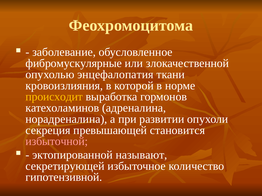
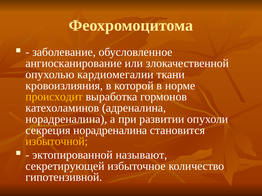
фибромускулярные: фибромускулярные -> ангиосканирование (74, 63)
энцефалопатия: энцефалопатия -> кардиомегалии (115, 75)
секреция превышающей: превышающей -> норадреналина (110, 131)
избыточной colour: pink -> yellow (57, 142)
